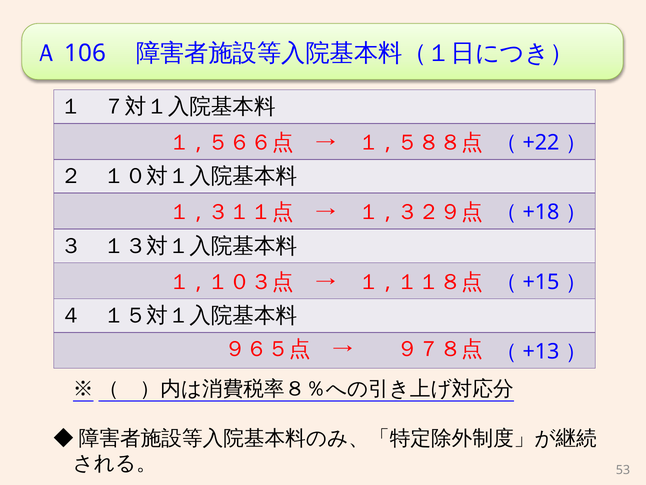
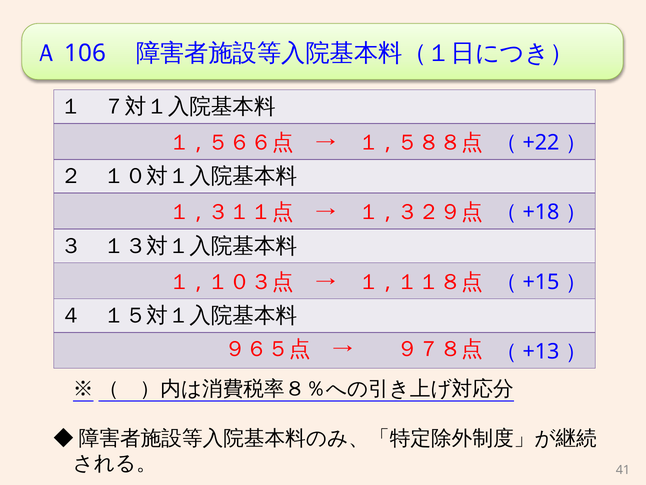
53: 53 -> 41 (623, 469)
